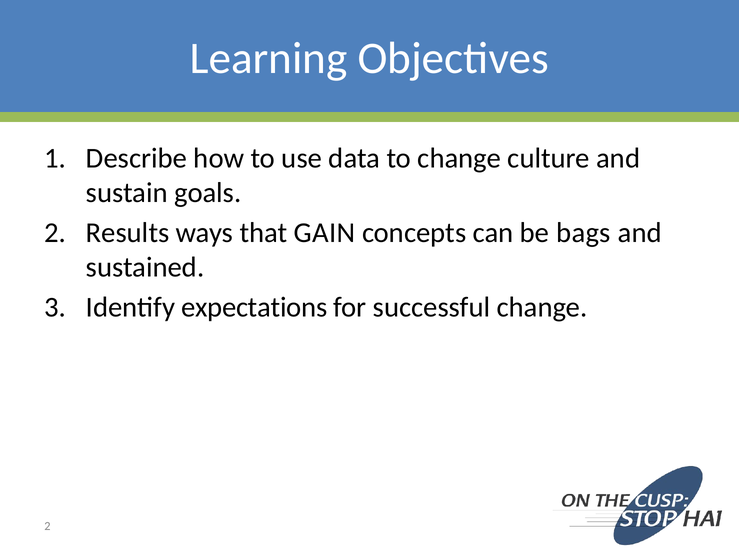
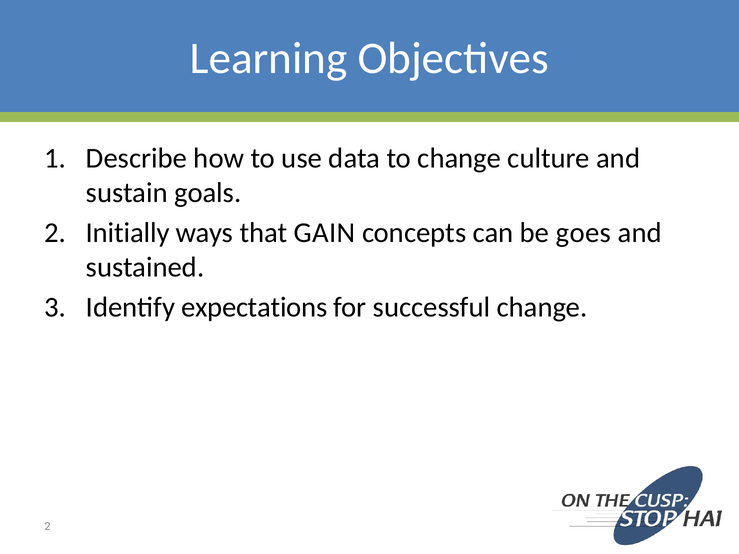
Results: Results -> Initially (128, 233)
bags: bags -> goes (583, 233)
